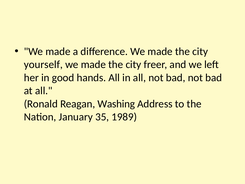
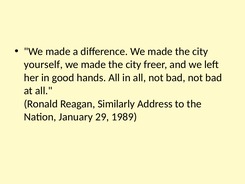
Washing: Washing -> Similarly (116, 104)
35: 35 -> 29 (102, 117)
